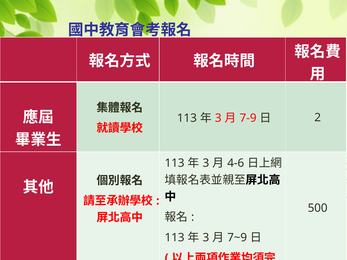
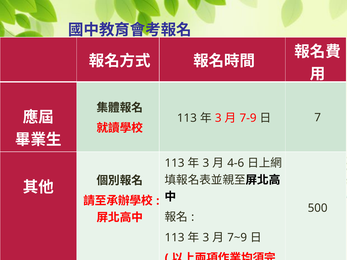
2: 2 -> 7 (318, 118)
